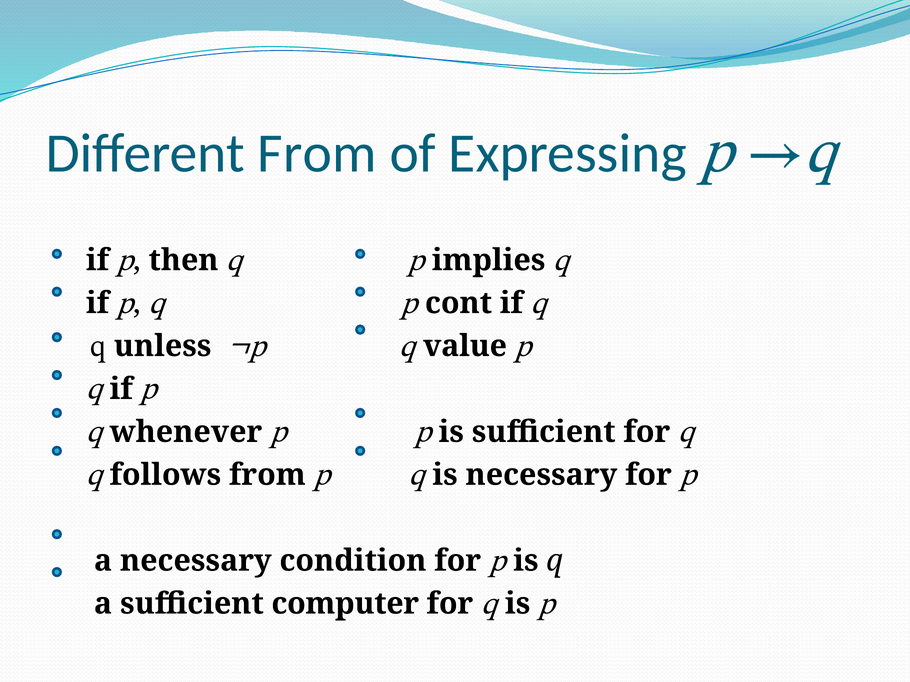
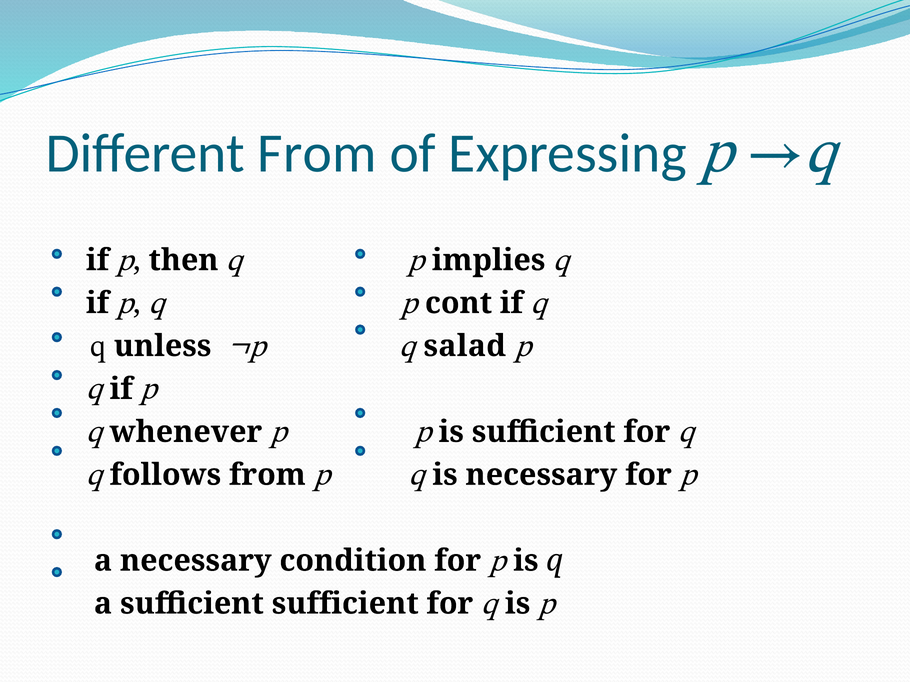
value: value -> salad (465, 346)
sufficient computer: computer -> sufficient (345, 604)
